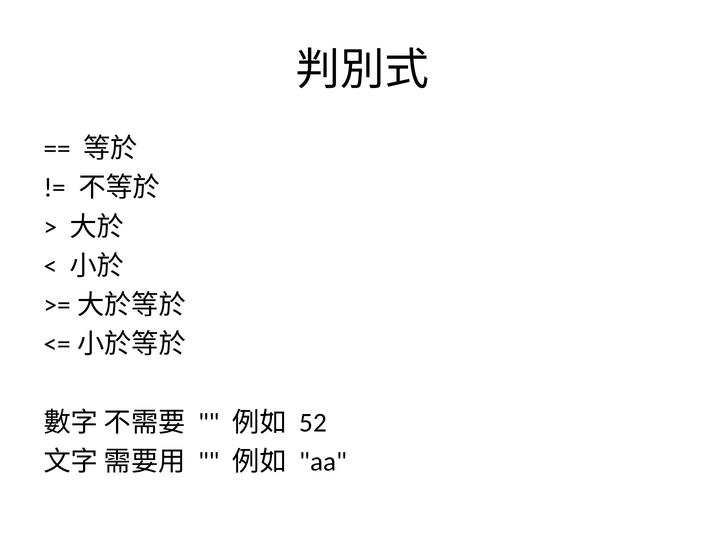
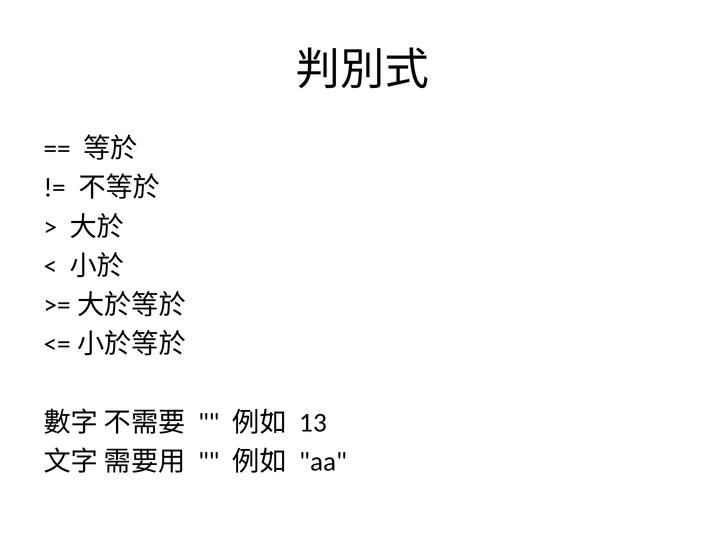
52: 52 -> 13 (313, 422)
